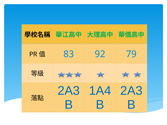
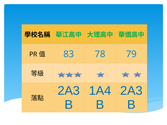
92: 92 -> 78 (100, 54)
